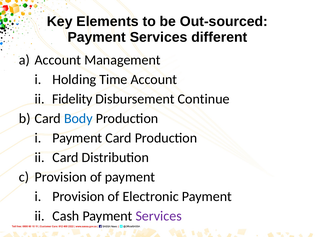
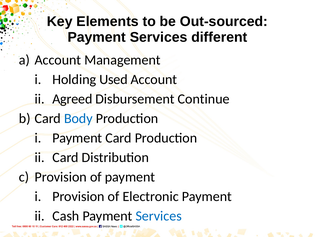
Time: Time -> Used (113, 79)
Fidelity: Fidelity -> Agreed (72, 99)
Services colour: purple -> blue (159, 215)
